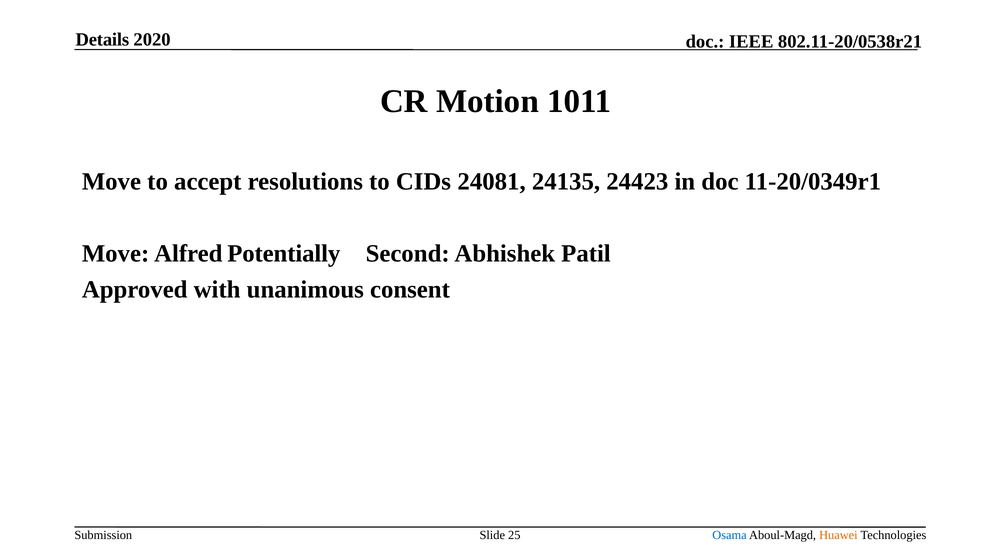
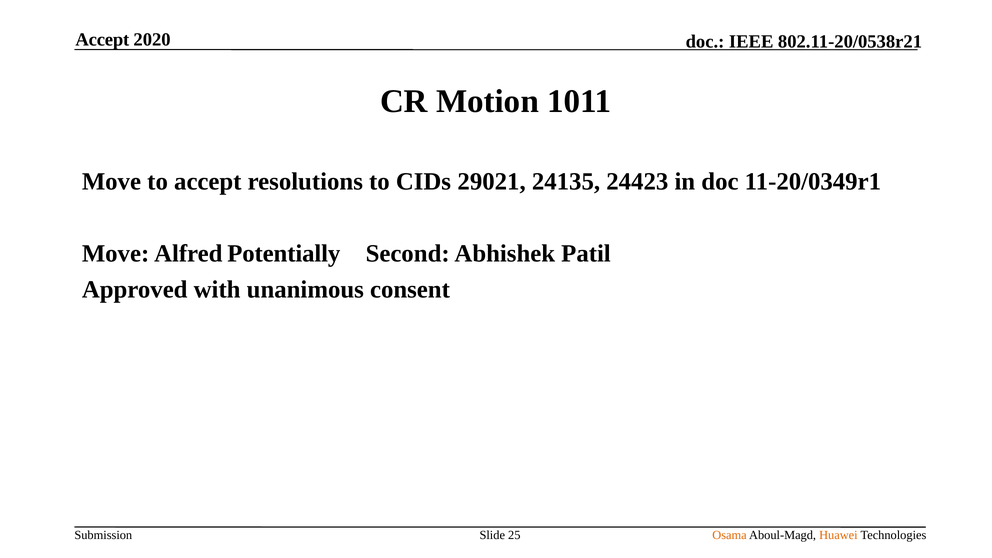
Details: Details -> Accept (102, 39)
24081: 24081 -> 29021 (492, 182)
Osama colour: blue -> orange (730, 535)
